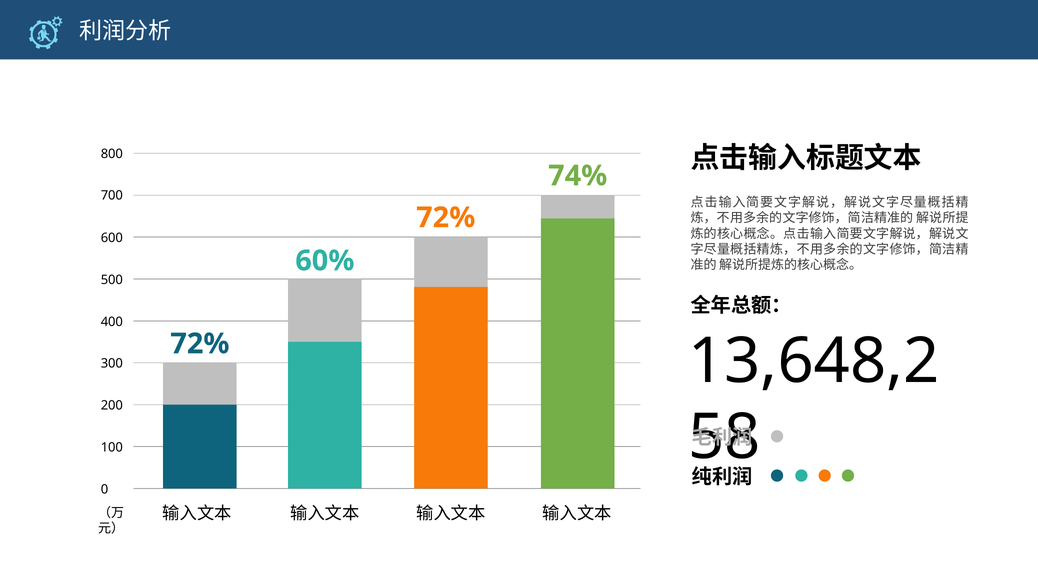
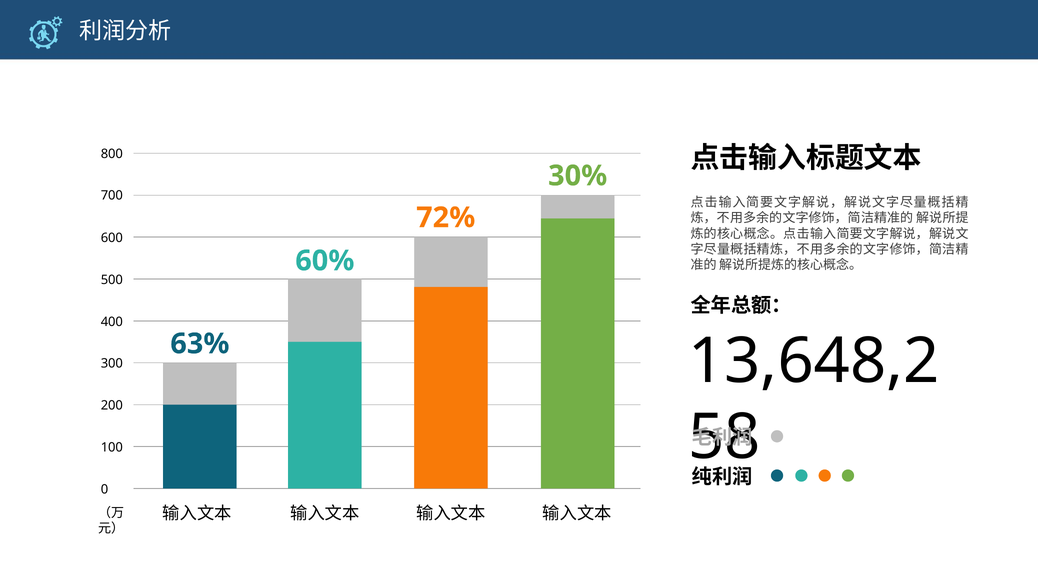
74%: 74% -> 30% (578, 176)
72%: 72% -> 63% (200, 344)
